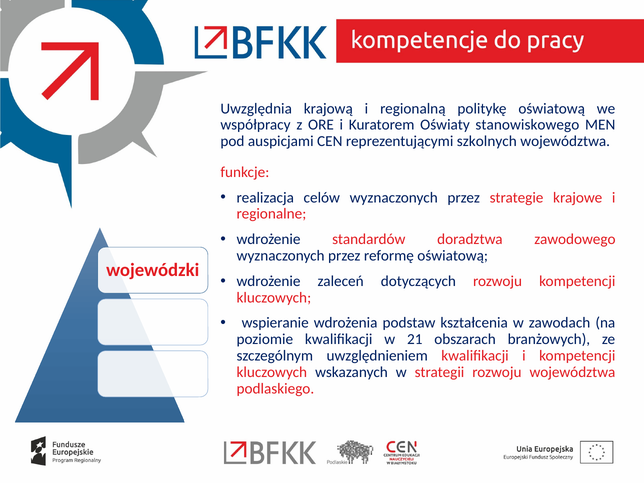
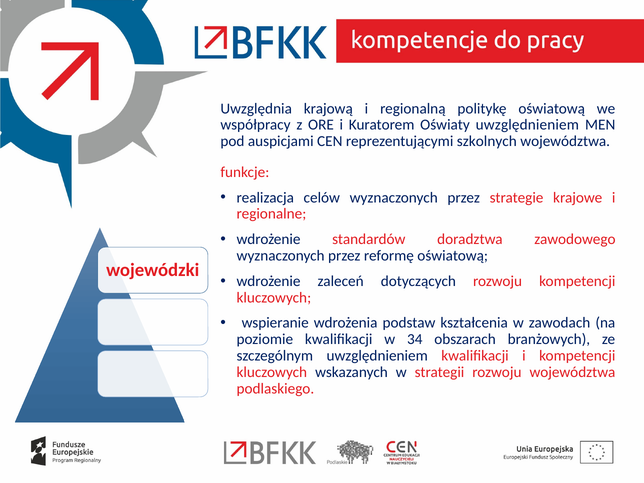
Oświaty stanowiskowego: stanowiskowego -> uwzględnieniem (527, 125)
21: 21 -> 34 (415, 339)
